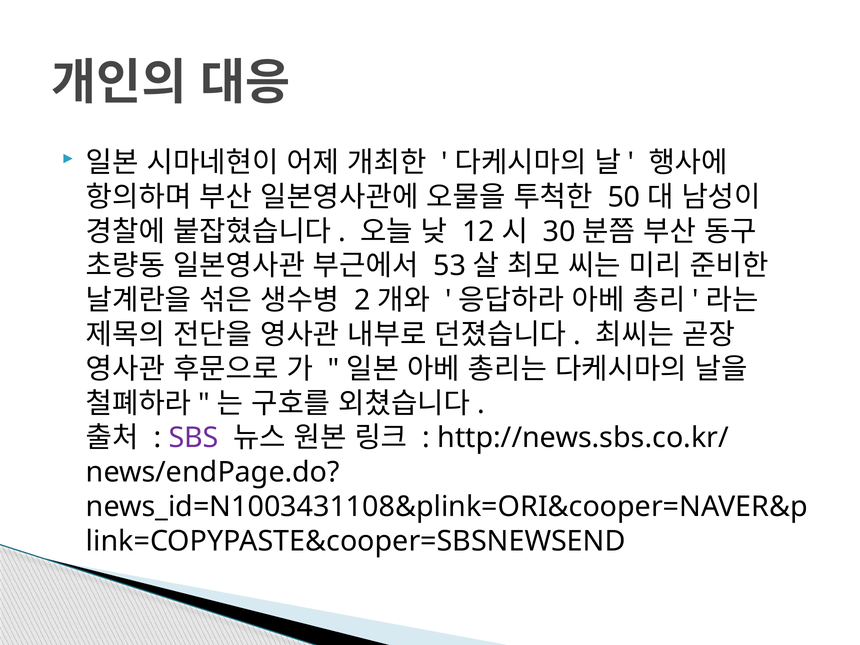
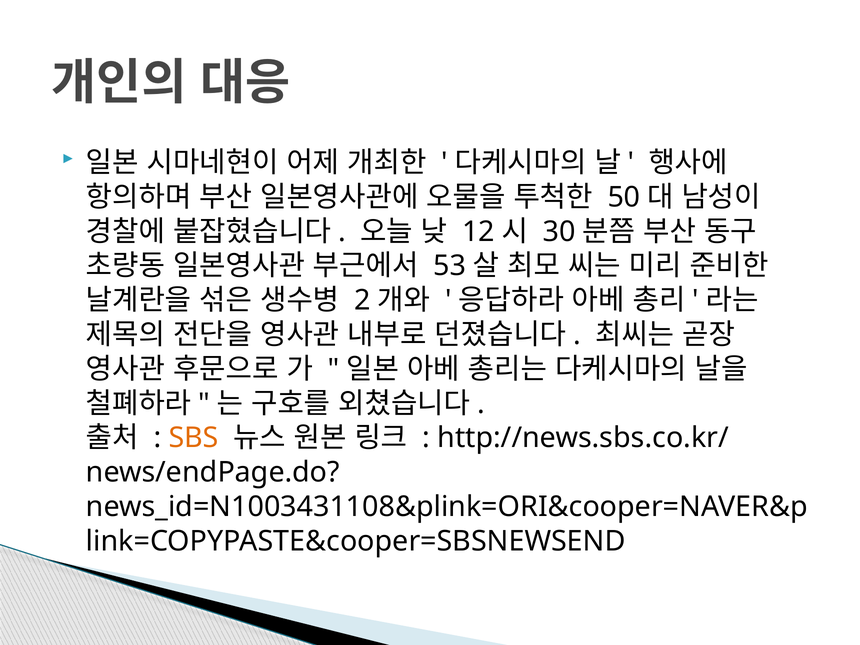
SBS colour: purple -> orange (194, 438)
